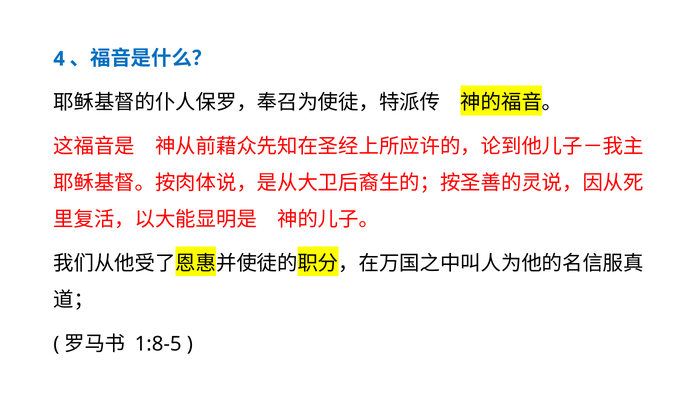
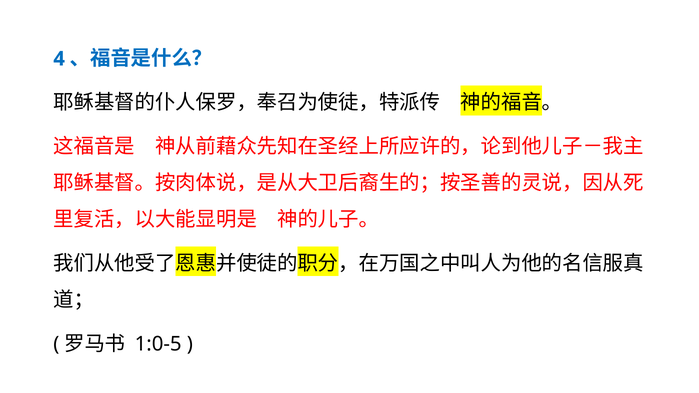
1:8-5: 1:8-5 -> 1:0-5 (158, 344)
